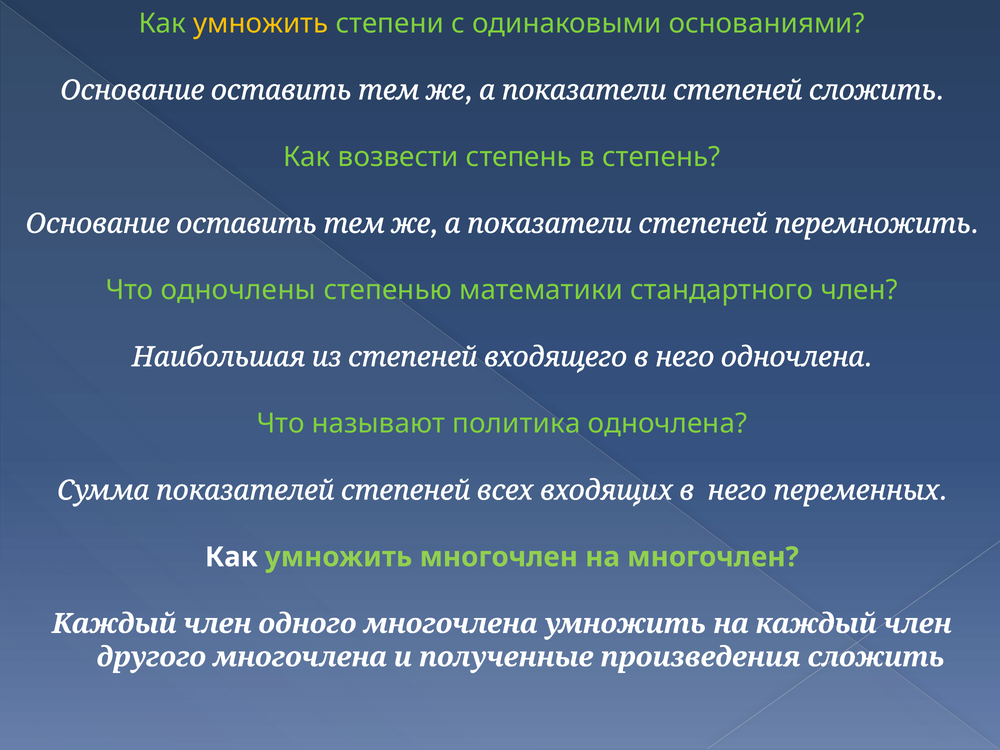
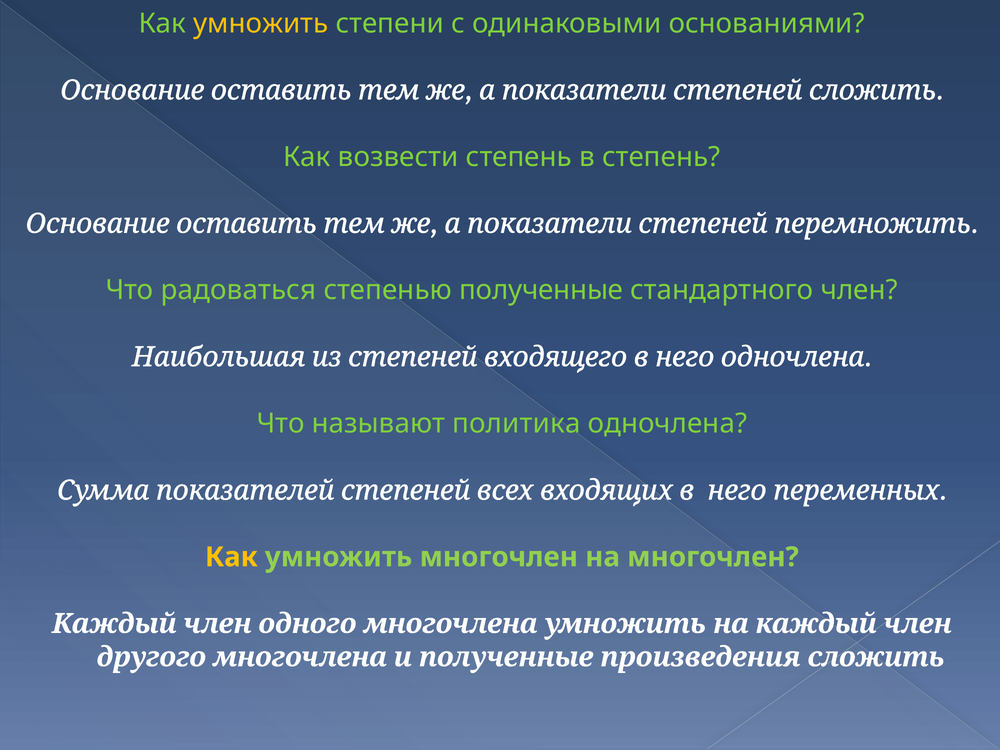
одночлены: одночлены -> радоваться (238, 290)
степенью математики: математики -> полученные (541, 290)
Как colour: white -> yellow (231, 557)
